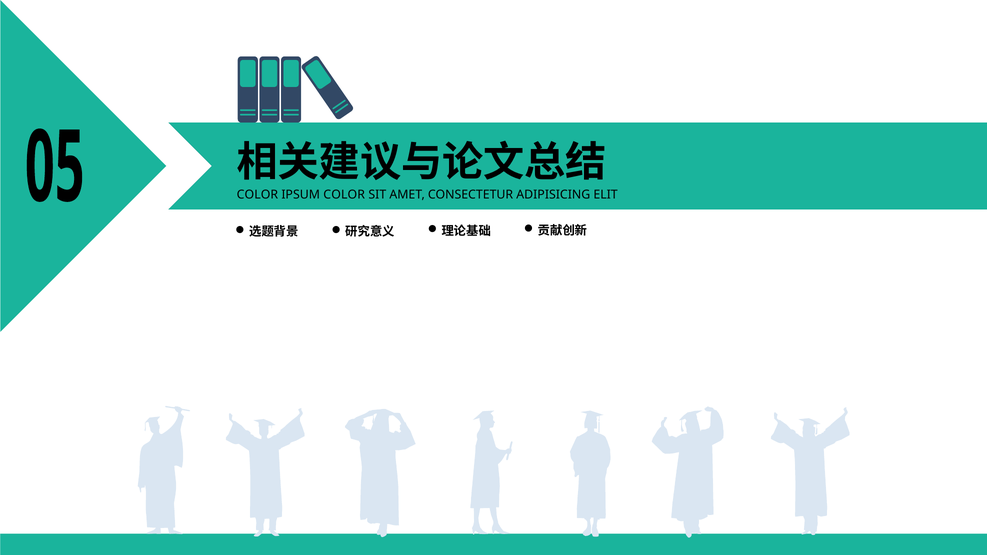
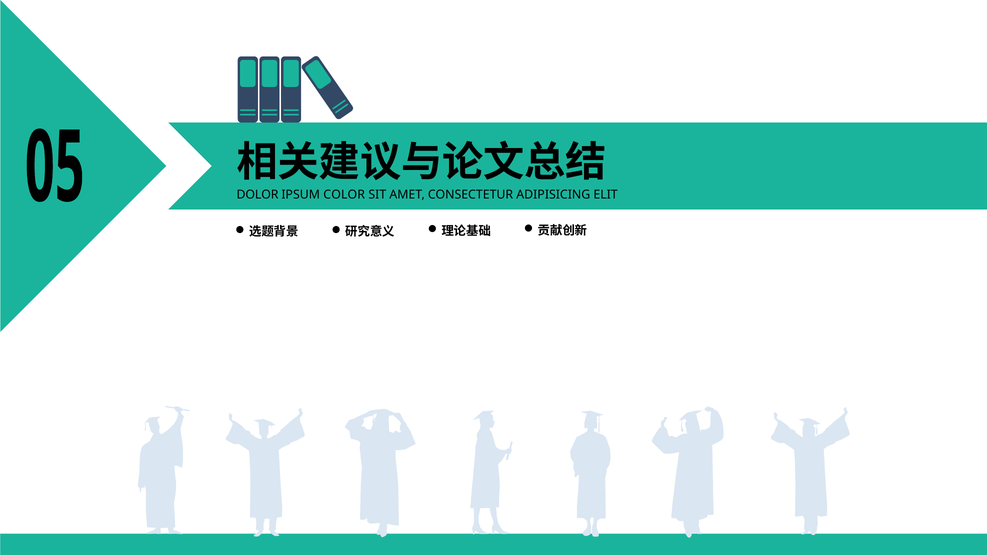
COLOR: COLOR -> DOLOR (258, 195)
